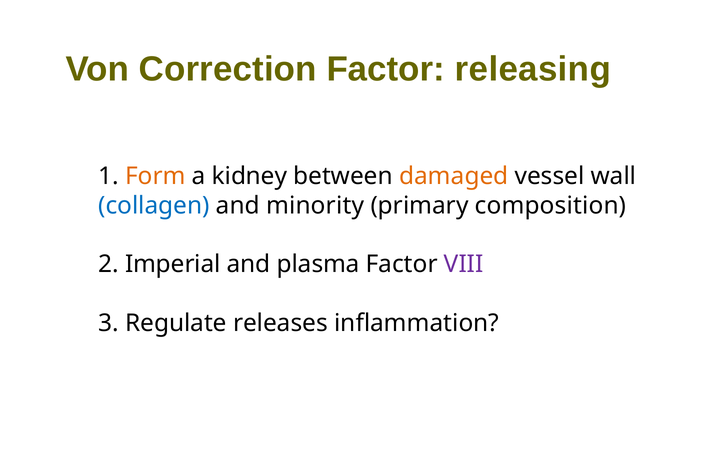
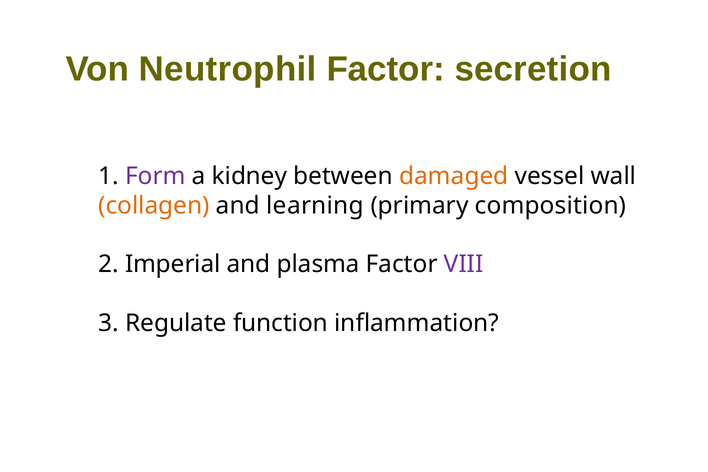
Correction: Correction -> Neutrophil (228, 69)
releasing: releasing -> secretion (533, 69)
Form colour: orange -> purple (155, 176)
collagen colour: blue -> orange (154, 206)
minority: minority -> learning (315, 206)
releases: releases -> function (281, 323)
